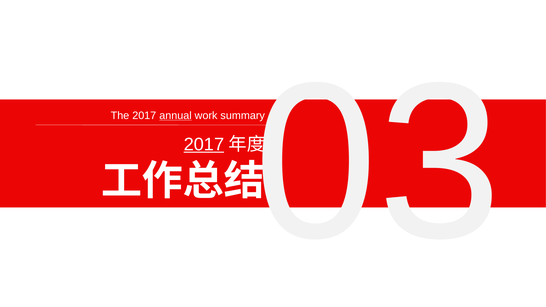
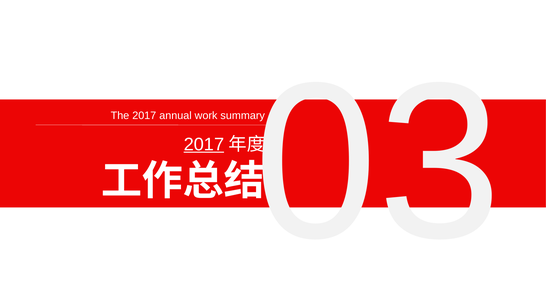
annual underline: present -> none (175, 116)
